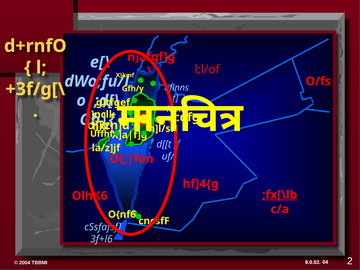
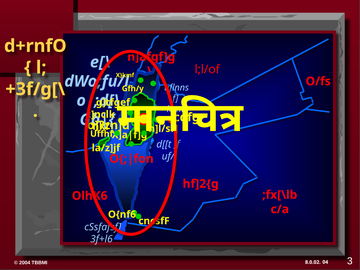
hf]4{g: hf]4{g -> hf]2{g (201, 184)
;fx[\lb underline: present -> none (280, 195)
2: 2 -> 3 (350, 261)
